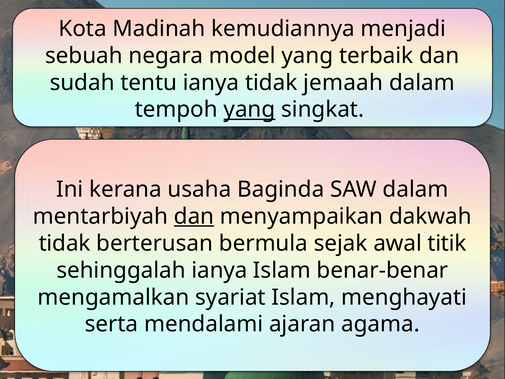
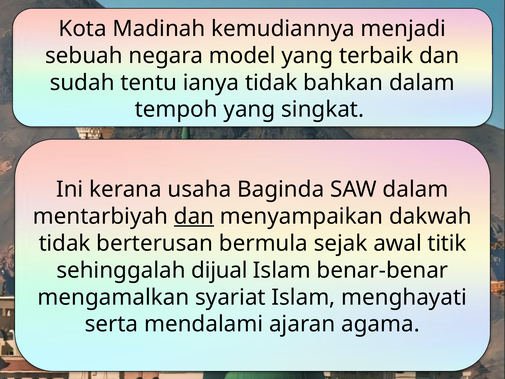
jemaah: jemaah -> bahkan (343, 83)
yang underline: present -> none (249, 109)
sehinggalah ianya: ianya -> dijual (219, 270)
